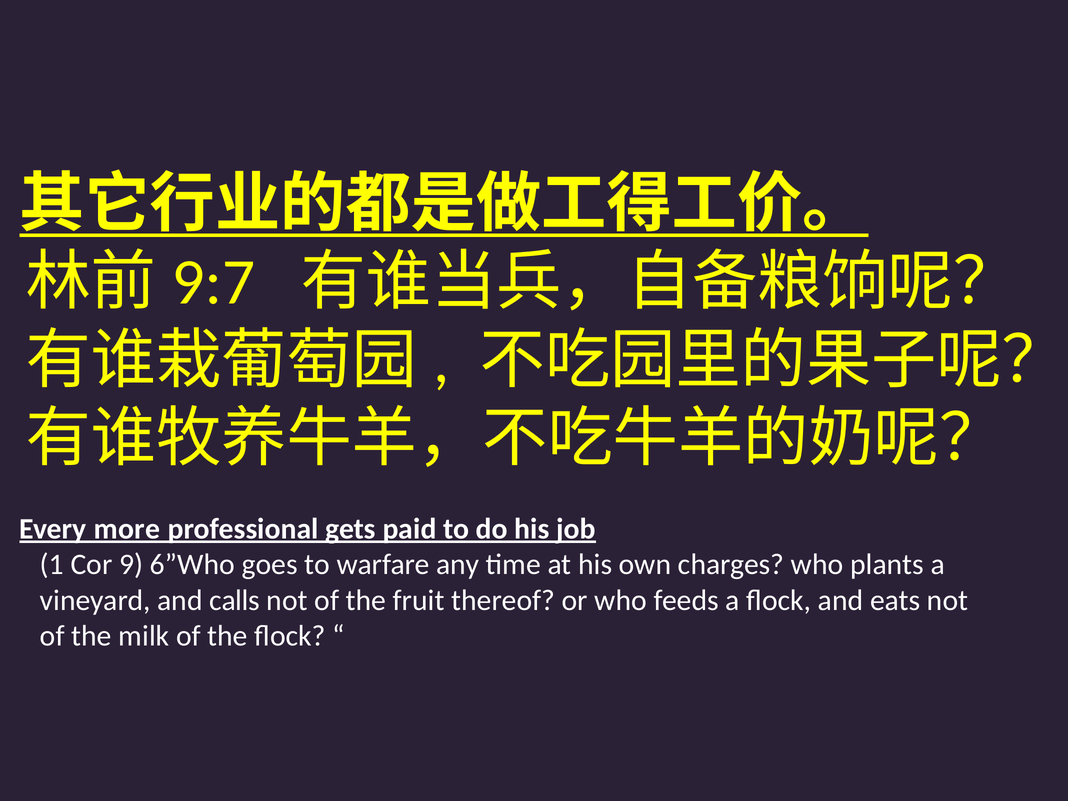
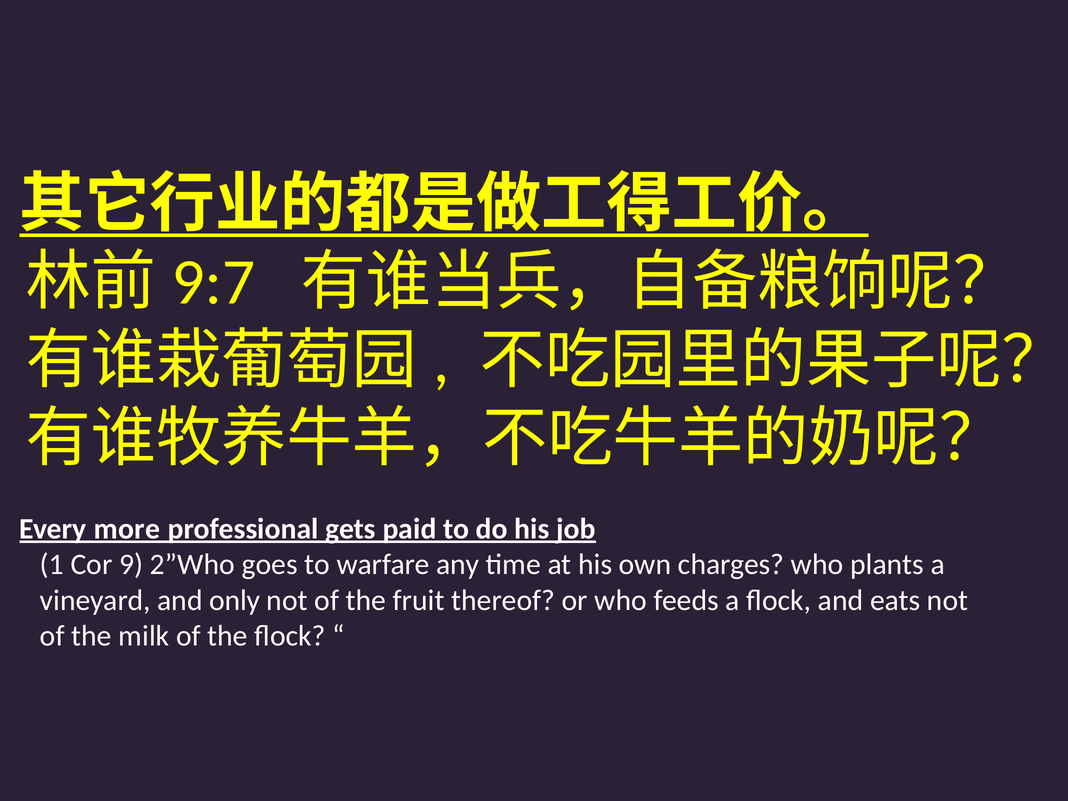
6”Who: 6”Who -> 2”Who (192, 565)
calls: calls -> only (235, 600)
